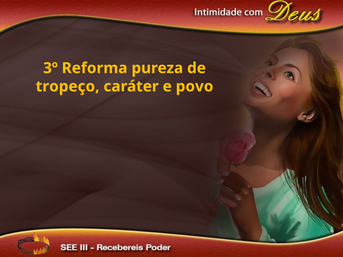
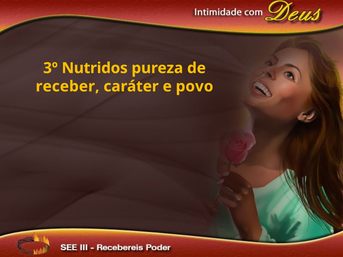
Reforma: Reforma -> Nutridos (95, 68)
tropeço: tropeço -> receber (68, 86)
